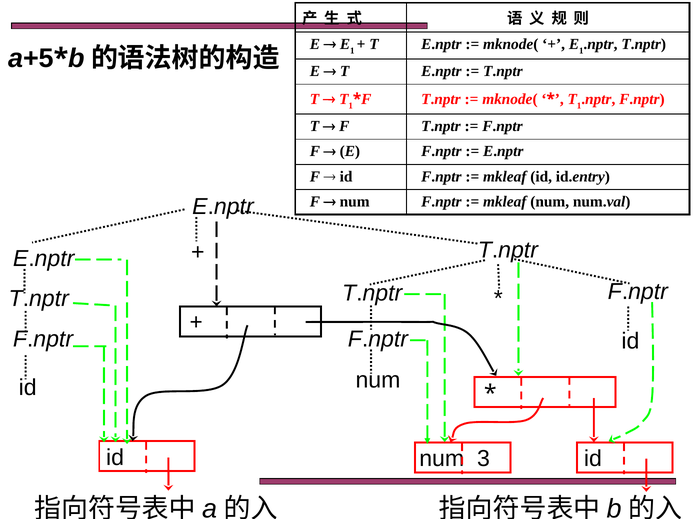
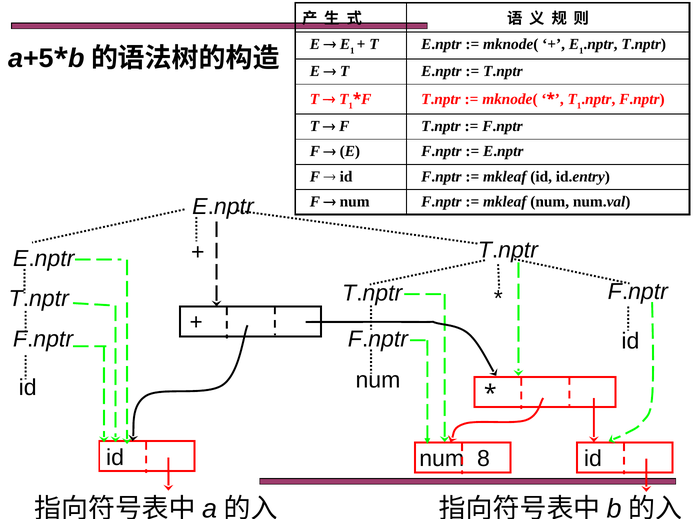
3: 3 -> 8 (483, 459)
